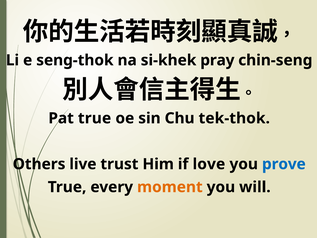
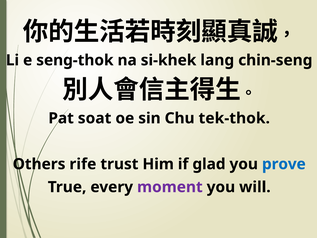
pray: pray -> lang (217, 60)
Pat true: true -> soat (95, 118)
live: live -> rife (83, 164)
love: love -> glad (209, 164)
moment colour: orange -> purple (170, 187)
